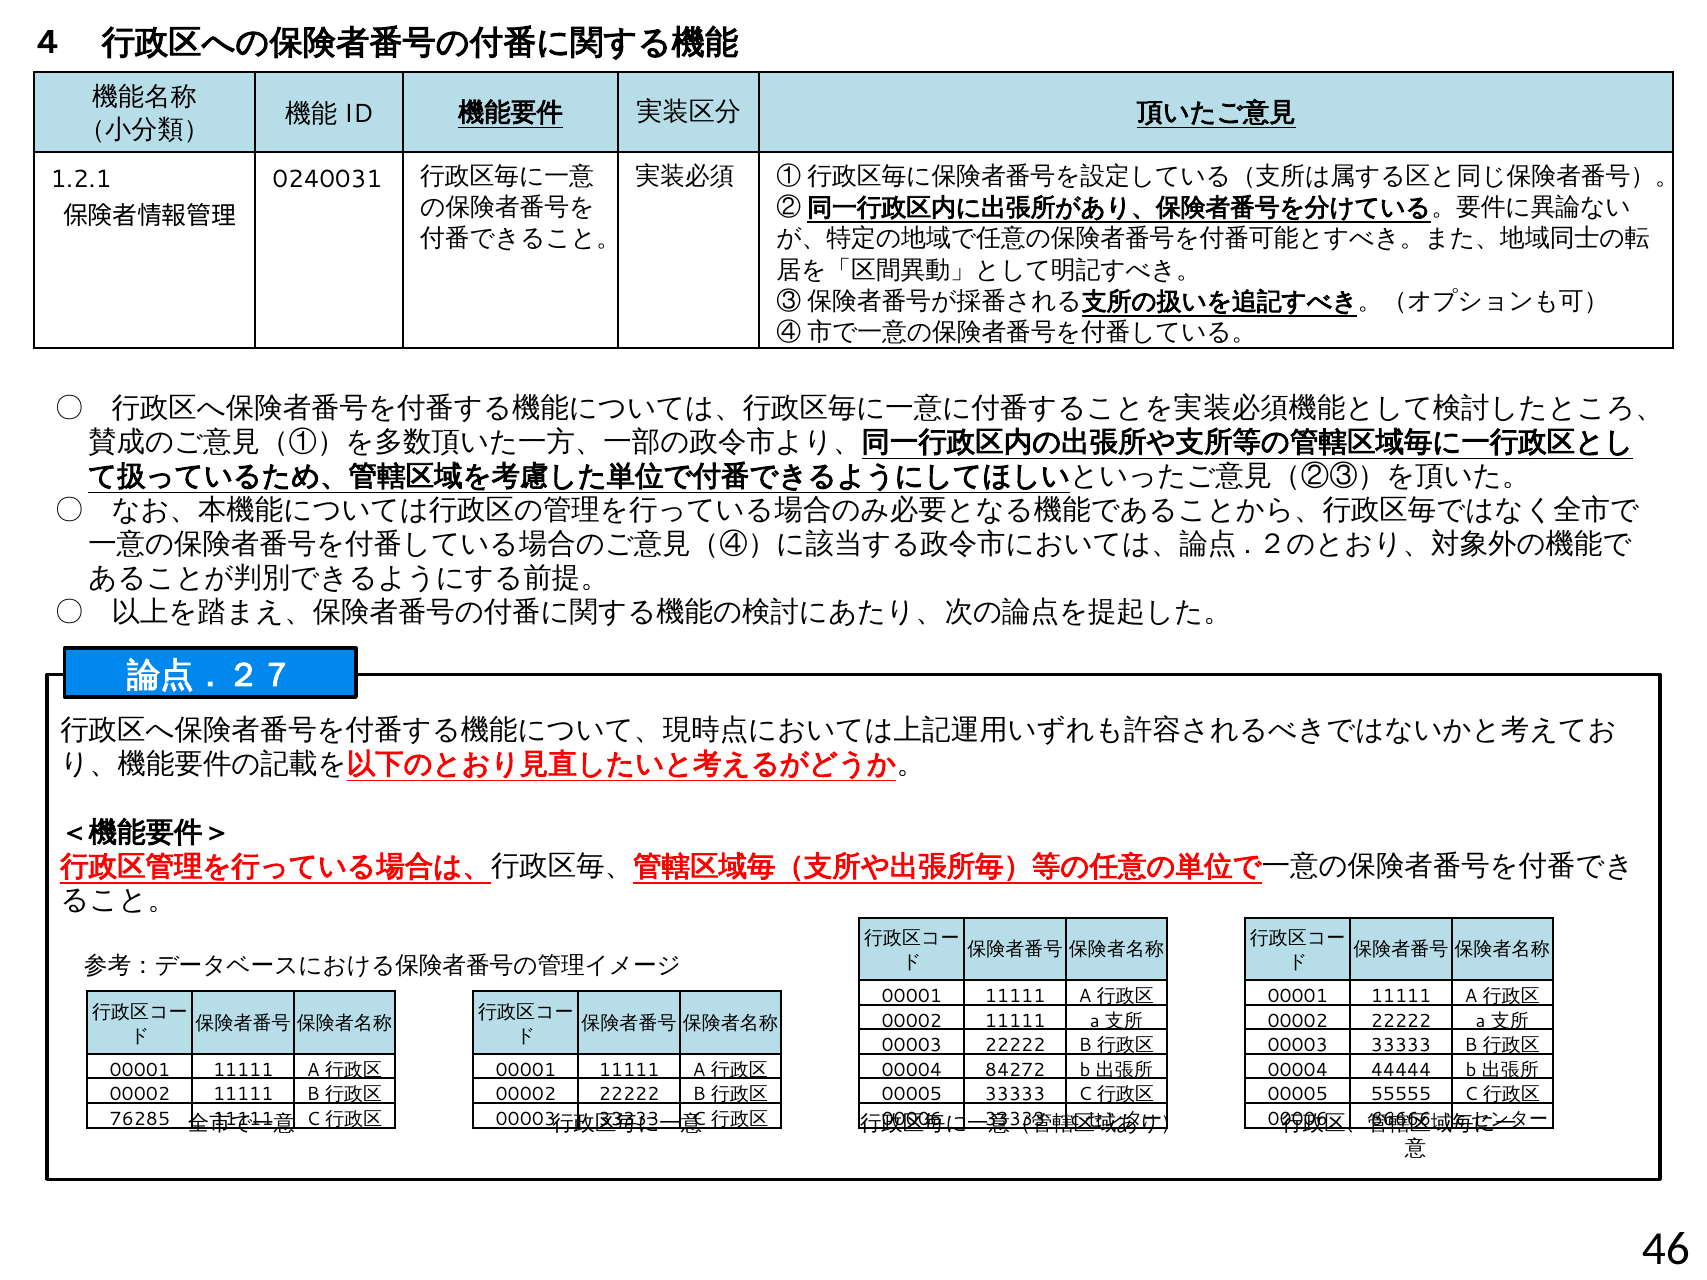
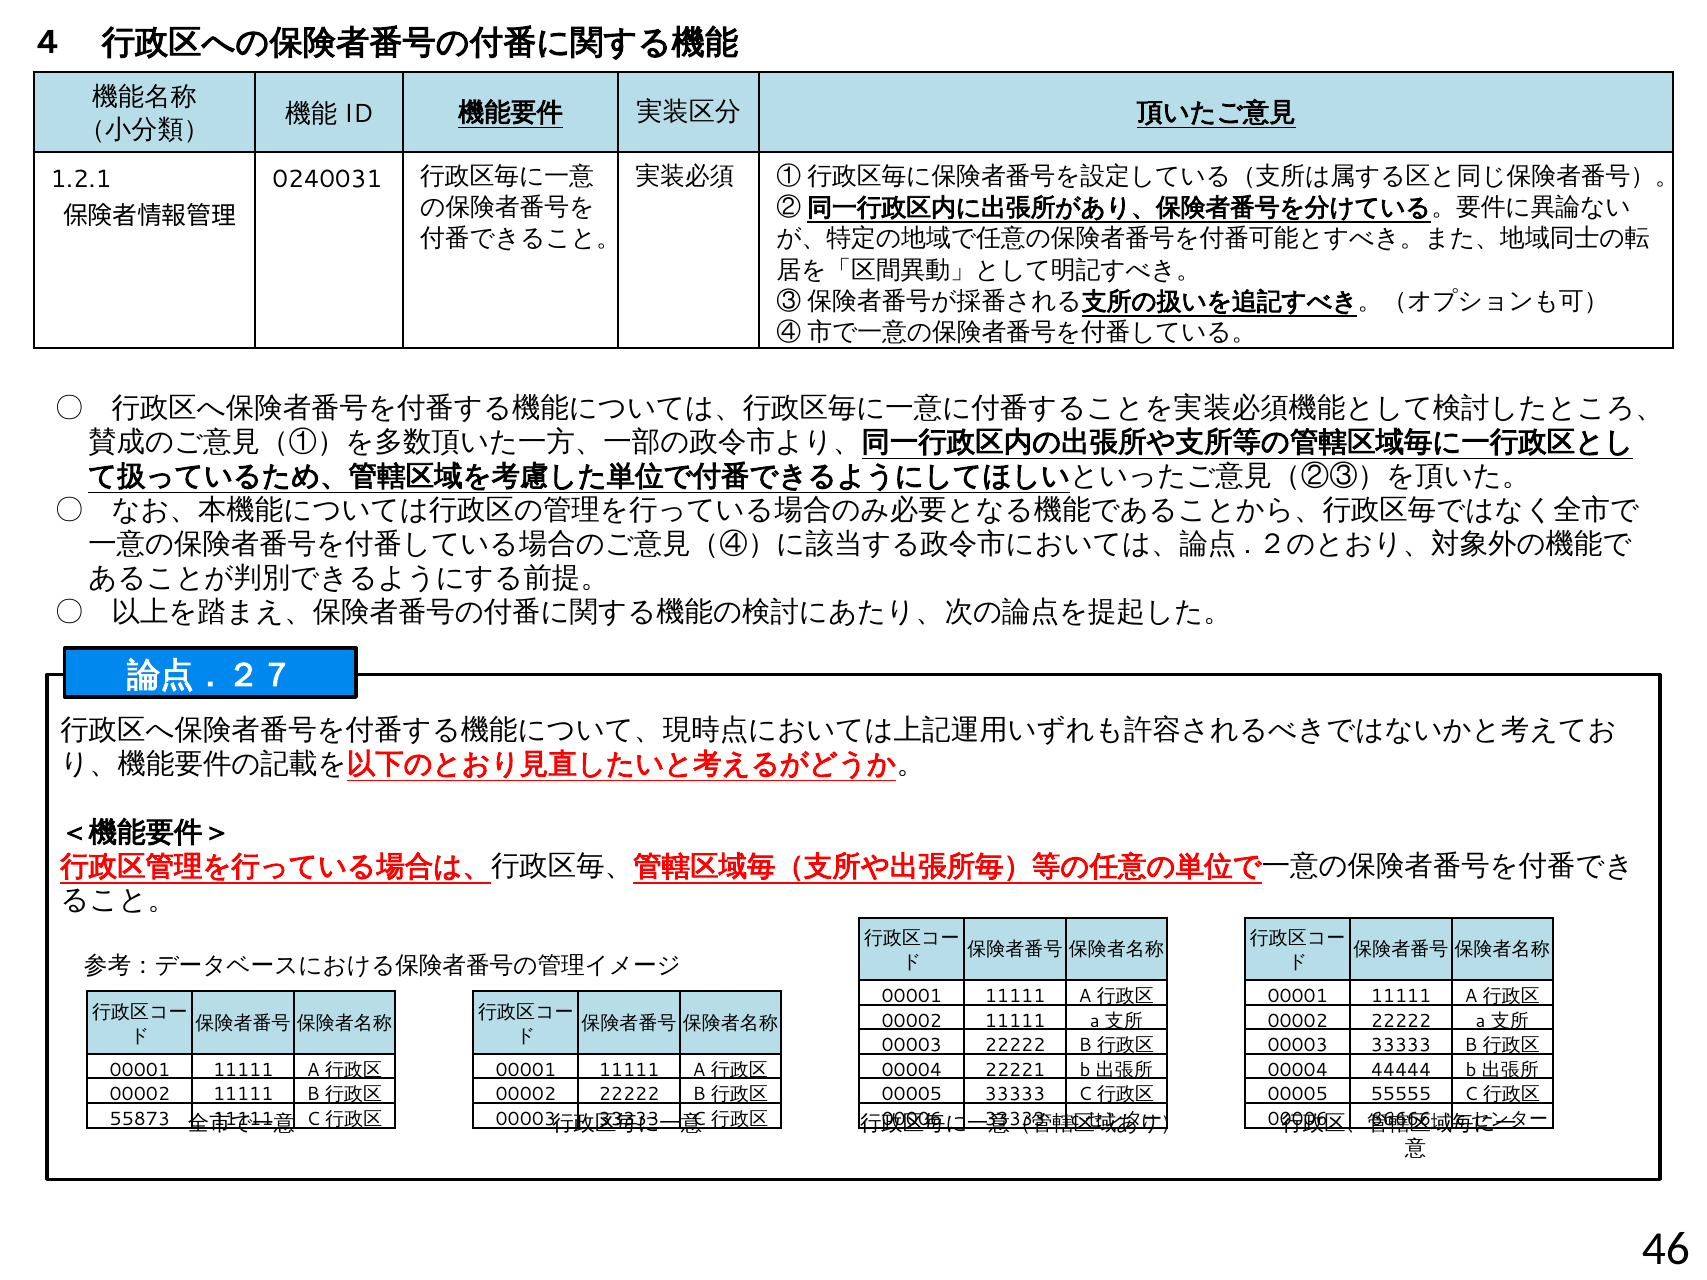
84272: 84272 -> 22221 (1015, 1070)
76285: 76285 -> 55873 (140, 1119)
